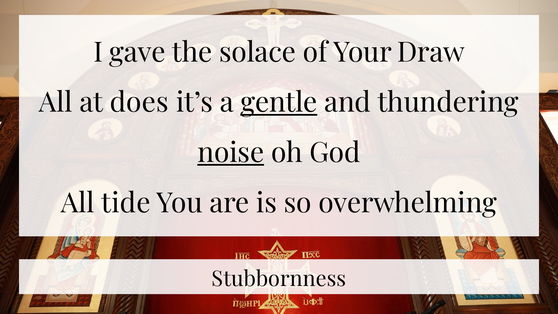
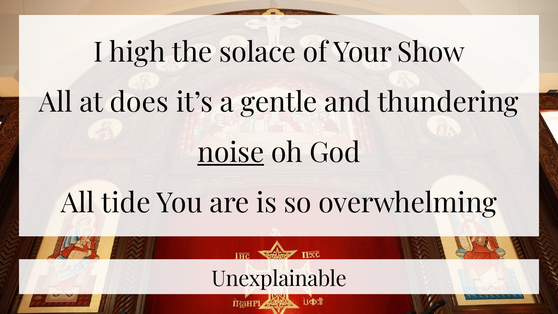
gave: gave -> high (137, 52)
Draw: Draw -> Show (431, 52)
gentle underline: present -> none (279, 103)
Stubbornness: Stubbornness -> Unexplainable (279, 279)
